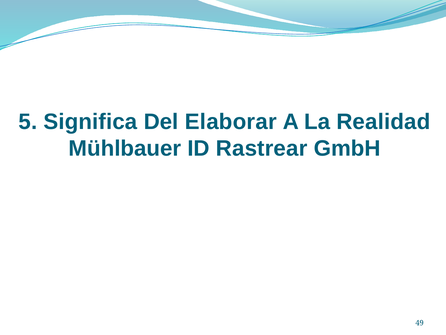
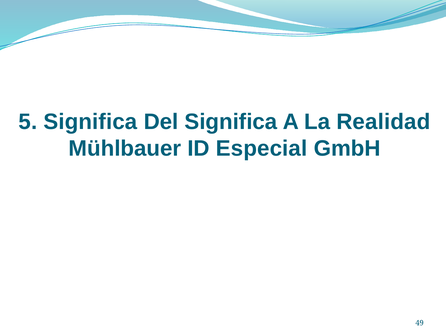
Del Elaborar: Elaborar -> Significa (231, 122)
Rastrear: Rastrear -> Especial (262, 148)
